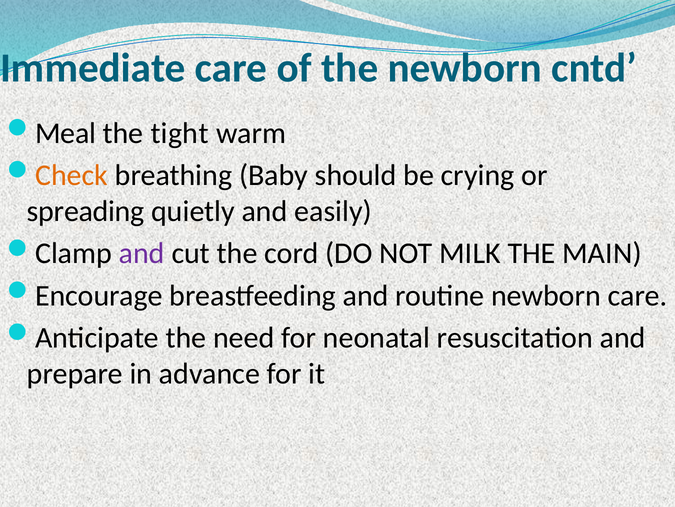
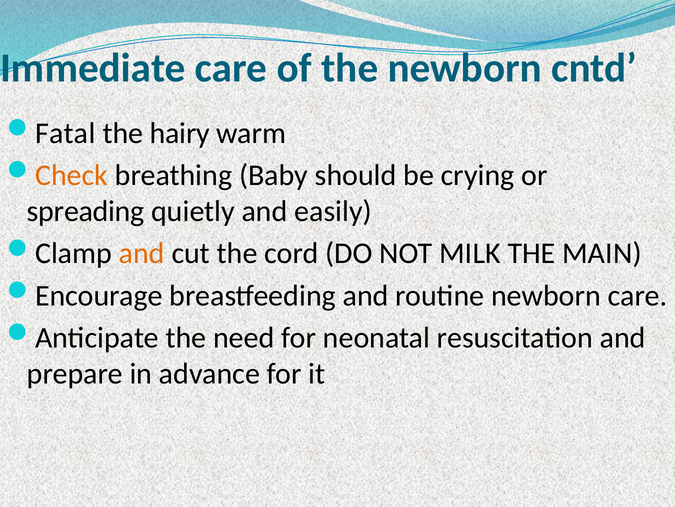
Meal: Meal -> Fatal (65, 133)
tight: tight -> hairy (180, 133)
and colour: purple -> orange (142, 253)
